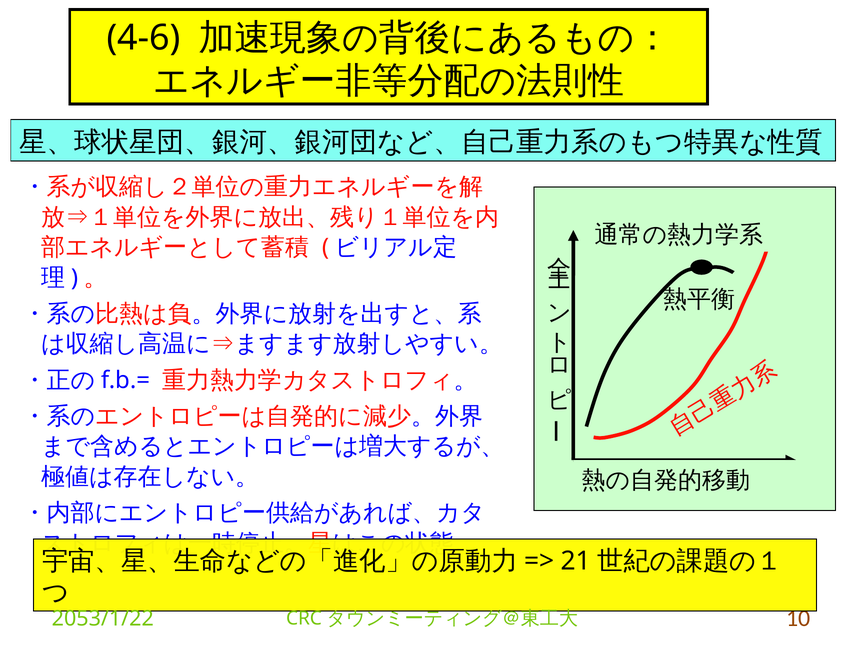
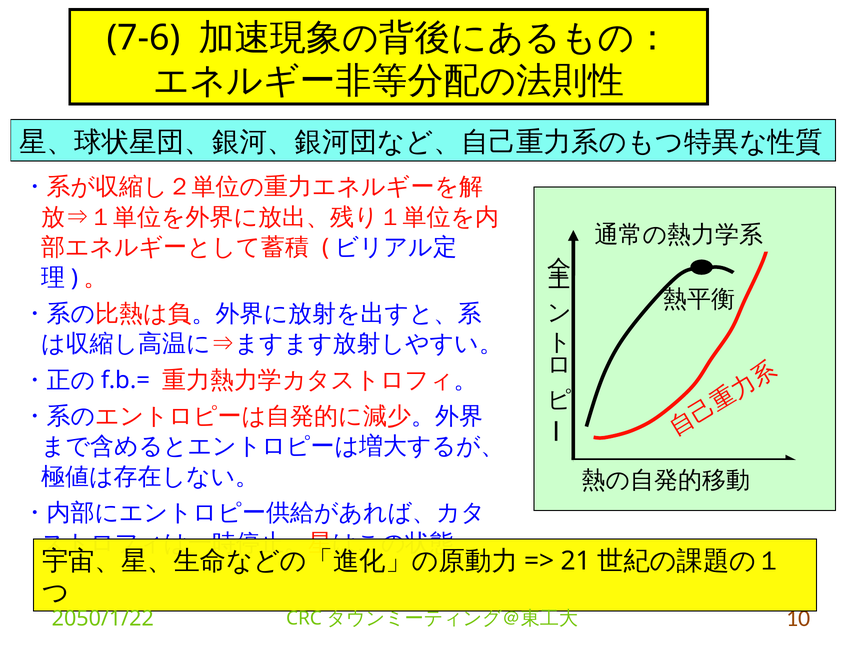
4-6: 4-6 -> 7-6 (144, 38)
2053/1/22: 2053/1/22 -> 2050/1/22 (103, 618)
